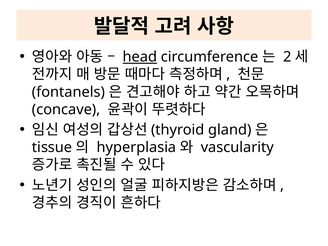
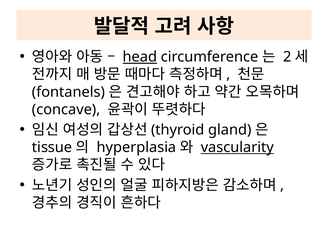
vascularity underline: none -> present (237, 147)
